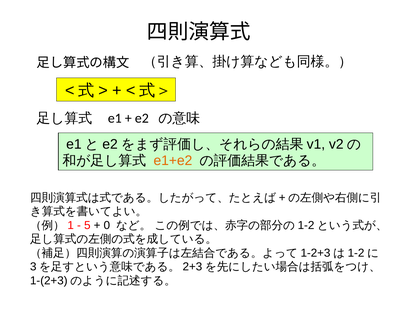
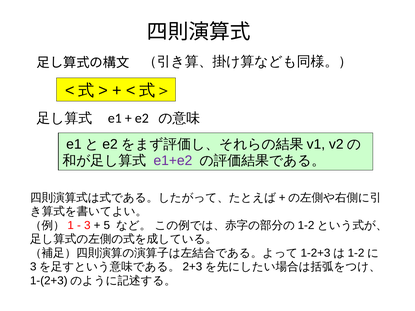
e1+e2 colour: orange -> purple (173, 161)
5: 5 -> 3 (87, 225)
0: 0 -> 5 (107, 225)
